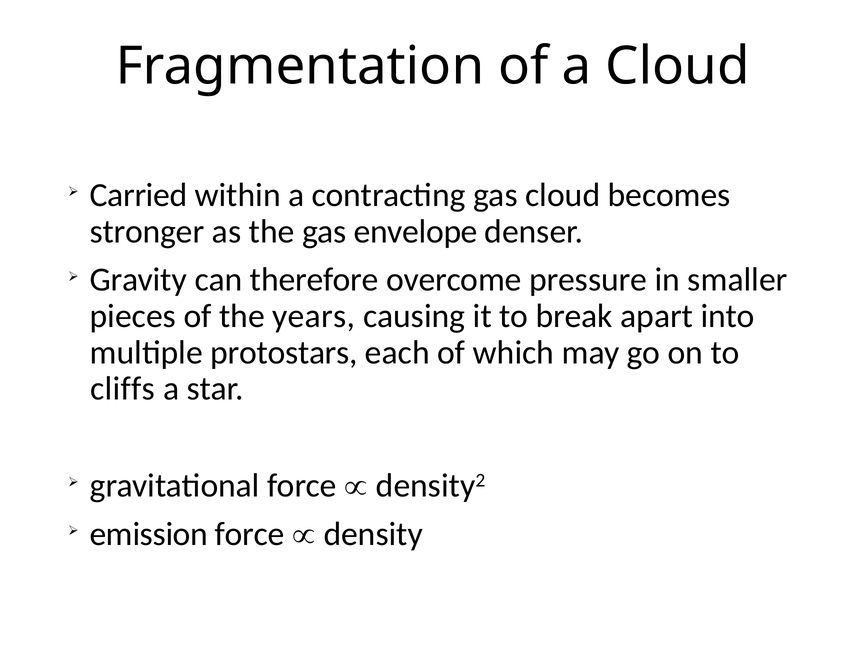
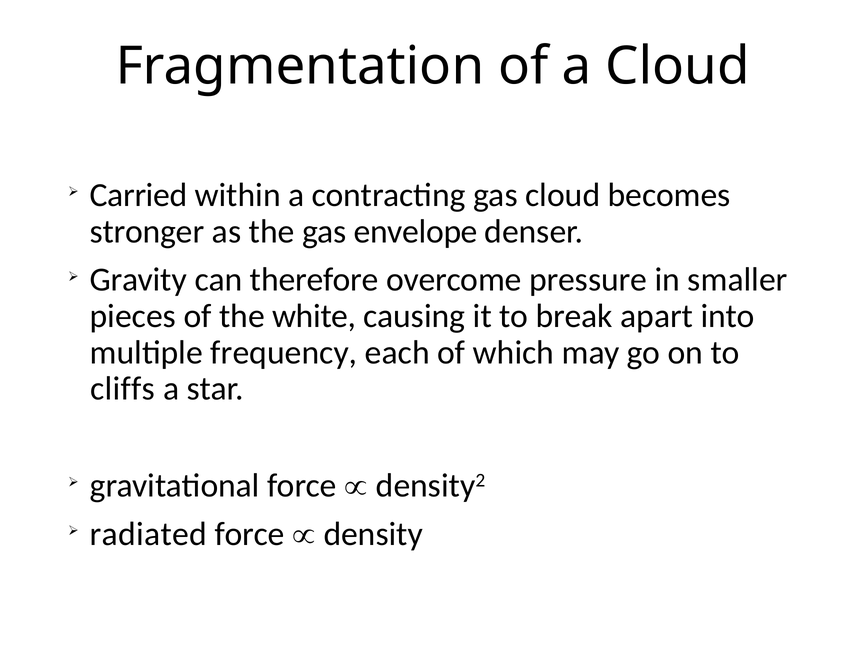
years: years -> white (314, 316)
protostars: protostars -> frequency (284, 353)
emission: emission -> radiated (148, 534)
